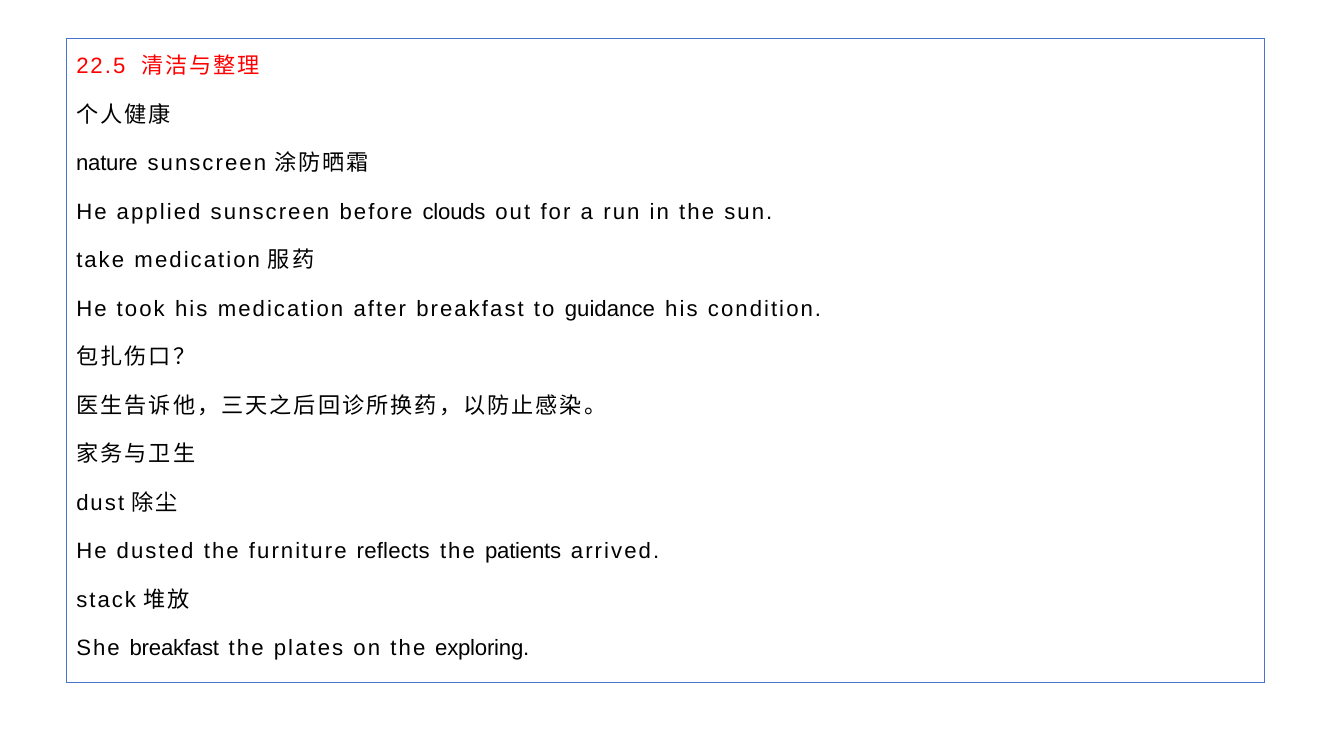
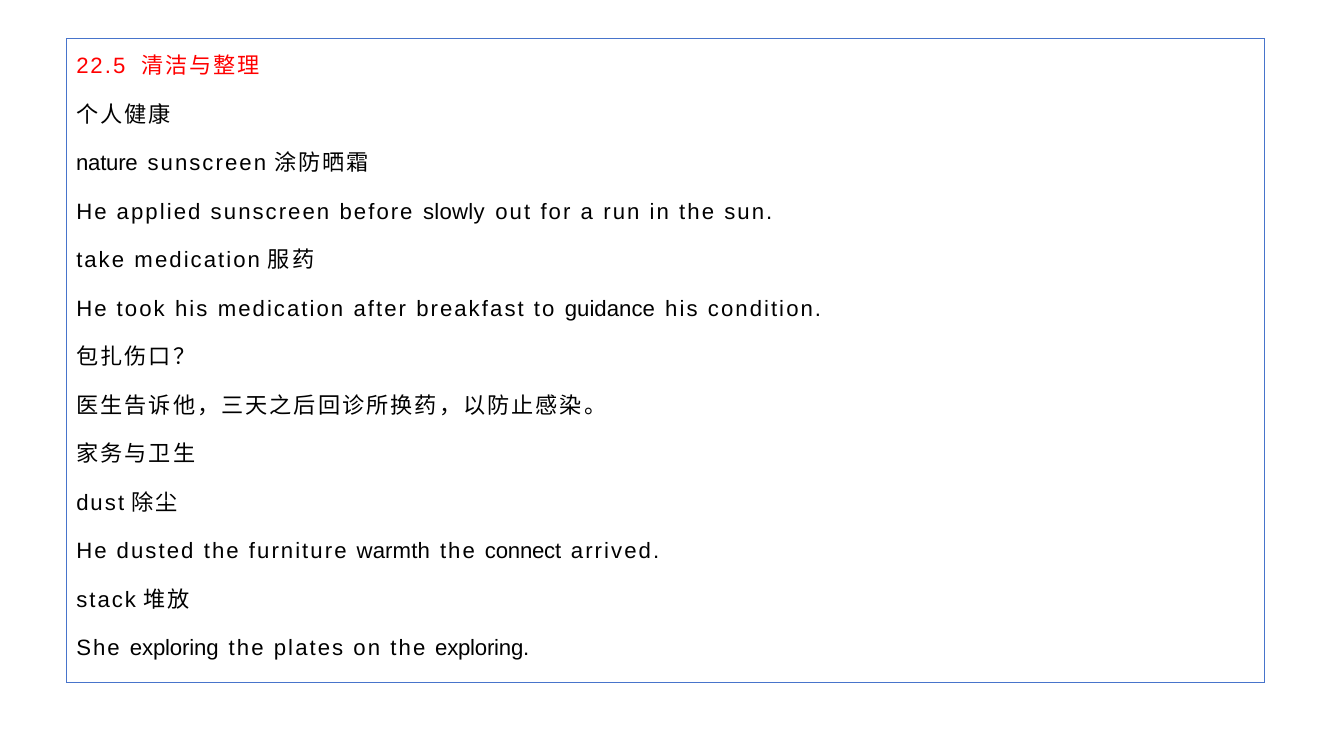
clouds: clouds -> slowly (454, 212)
reflects: reflects -> warmth (393, 551)
patients: patients -> connect (523, 551)
She breakfast: breakfast -> exploring (174, 648)
